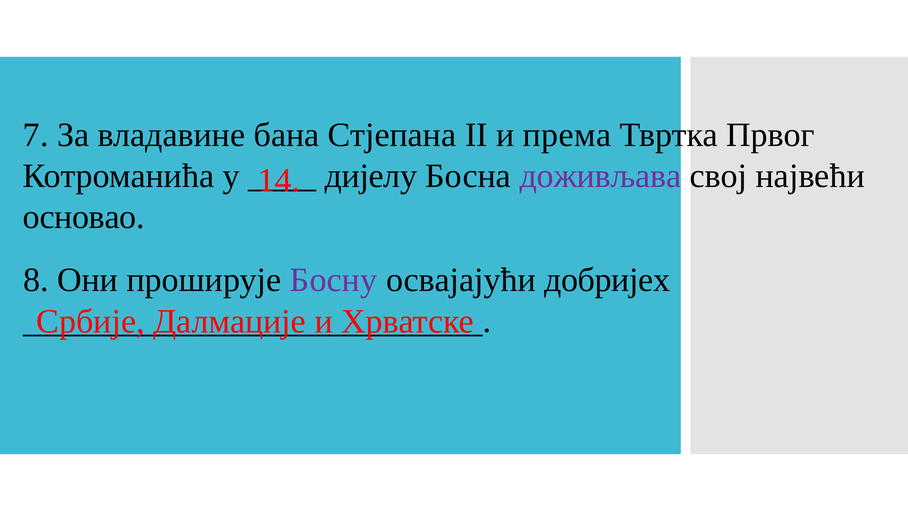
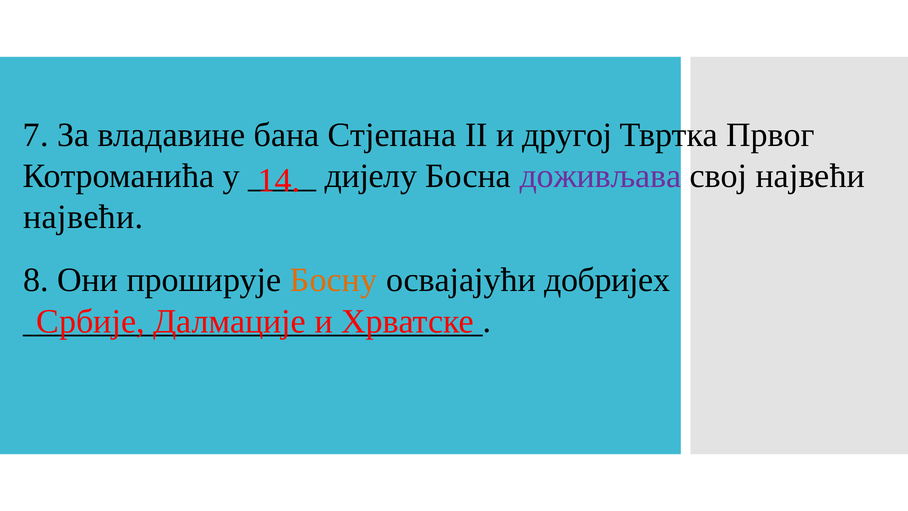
према: према -> другој (567, 135)
основао: основао -> највећи (83, 217)
Босну colour: purple -> orange (334, 280)
